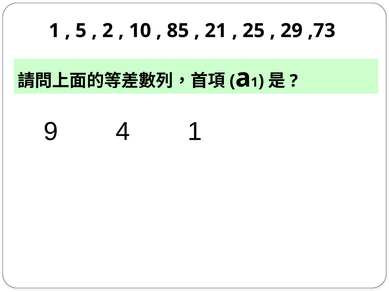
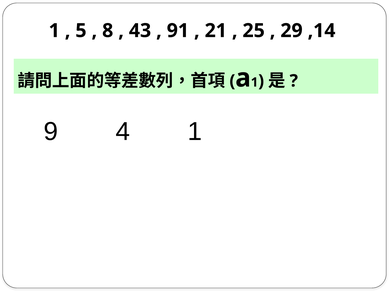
2: 2 -> 8 (108, 31)
10: 10 -> 43 (140, 31)
85: 85 -> 91 (178, 31)
,73: ,73 -> ,14 (322, 31)
